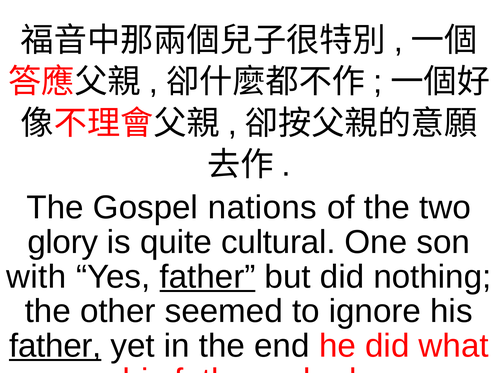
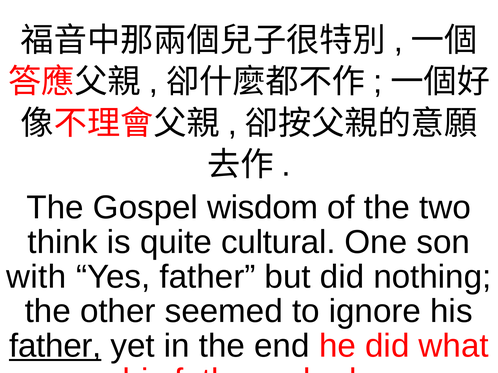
nations: nations -> wisdom (263, 208)
glory: glory -> think (63, 243)
father underline: present -> none (208, 277)
